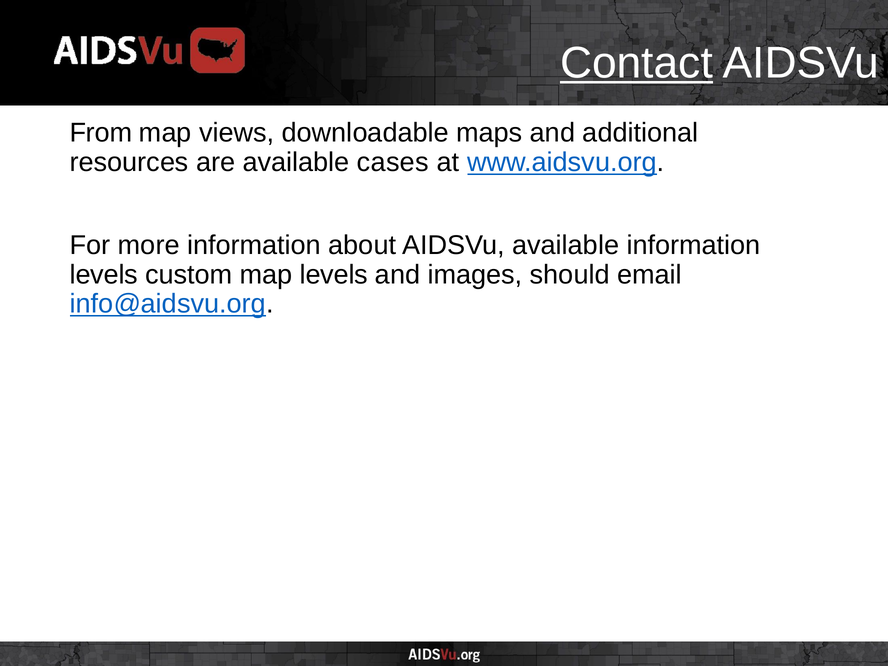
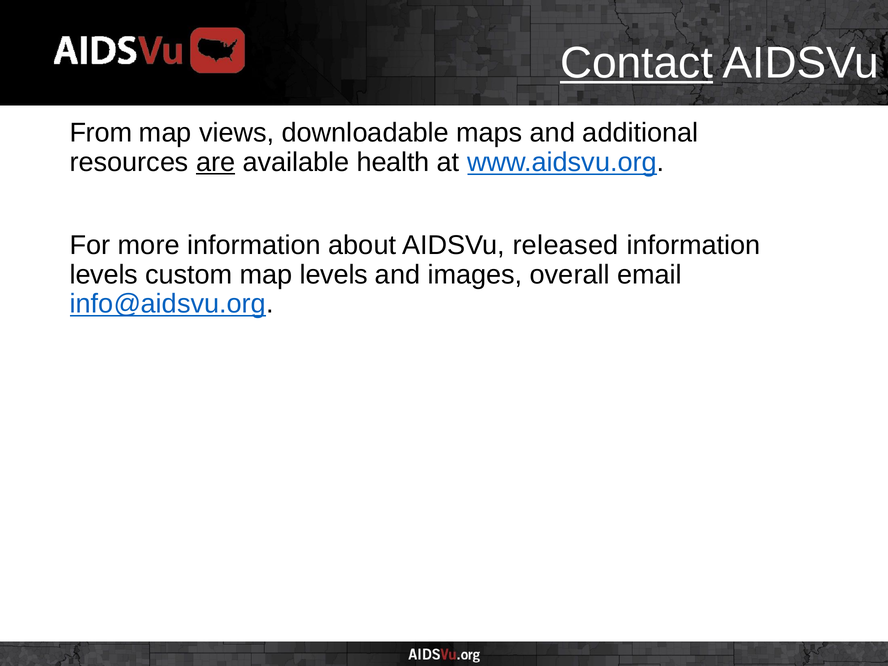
are underline: none -> present (216, 162)
cases: cases -> health (393, 162)
AIDSVu available: available -> released (566, 245)
should: should -> overall (570, 275)
